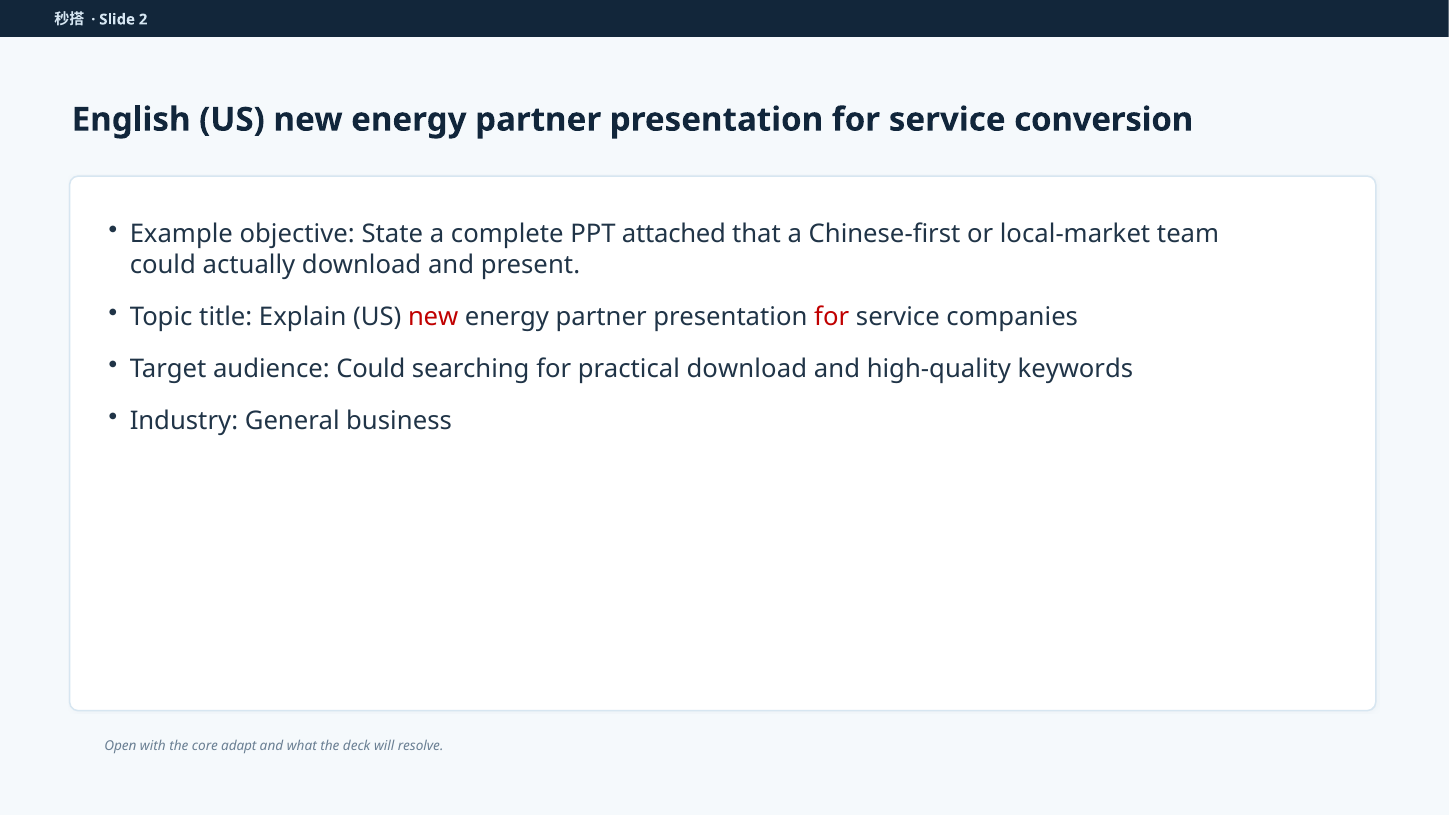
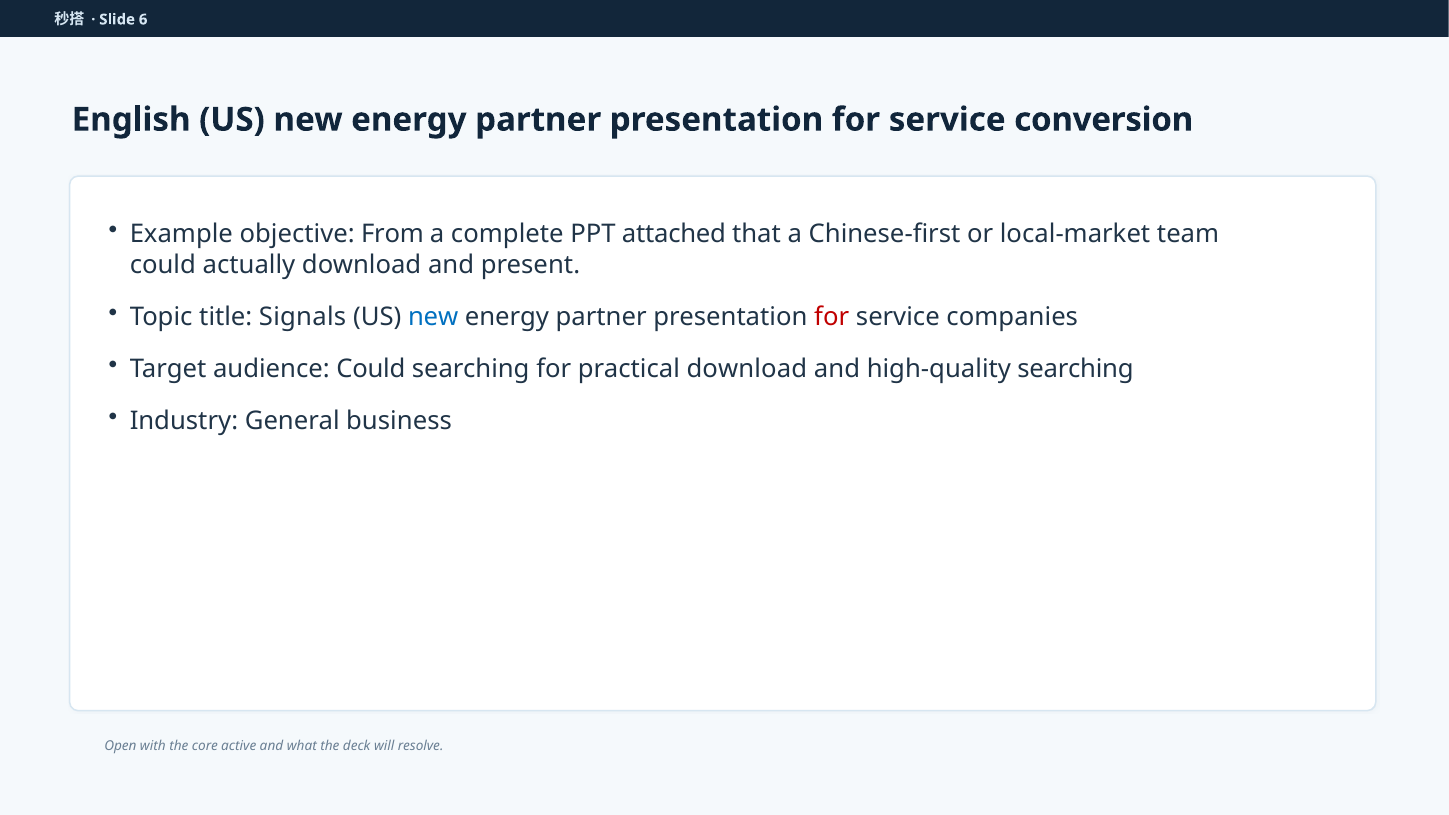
2: 2 -> 6 (143, 19)
State: State -> From (392, 235)
Explain: Explain -> Signals (303, 317)
new colour: red -> blue (433, 317)
high-quality keywords: keywords -> searching (1076, 369)
adapt: adapt -> active (239, 746)
